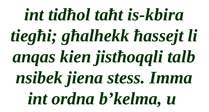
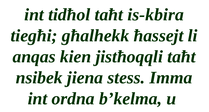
jistħoqqli talb: talb -> taħt (181, 57)
